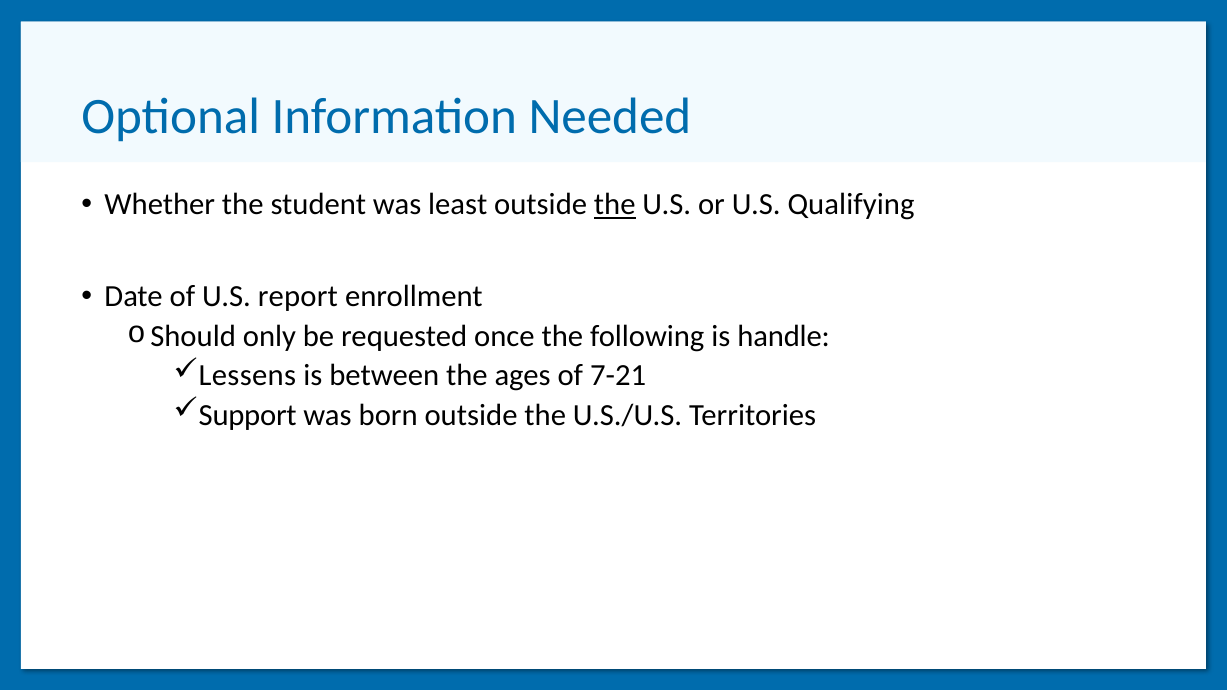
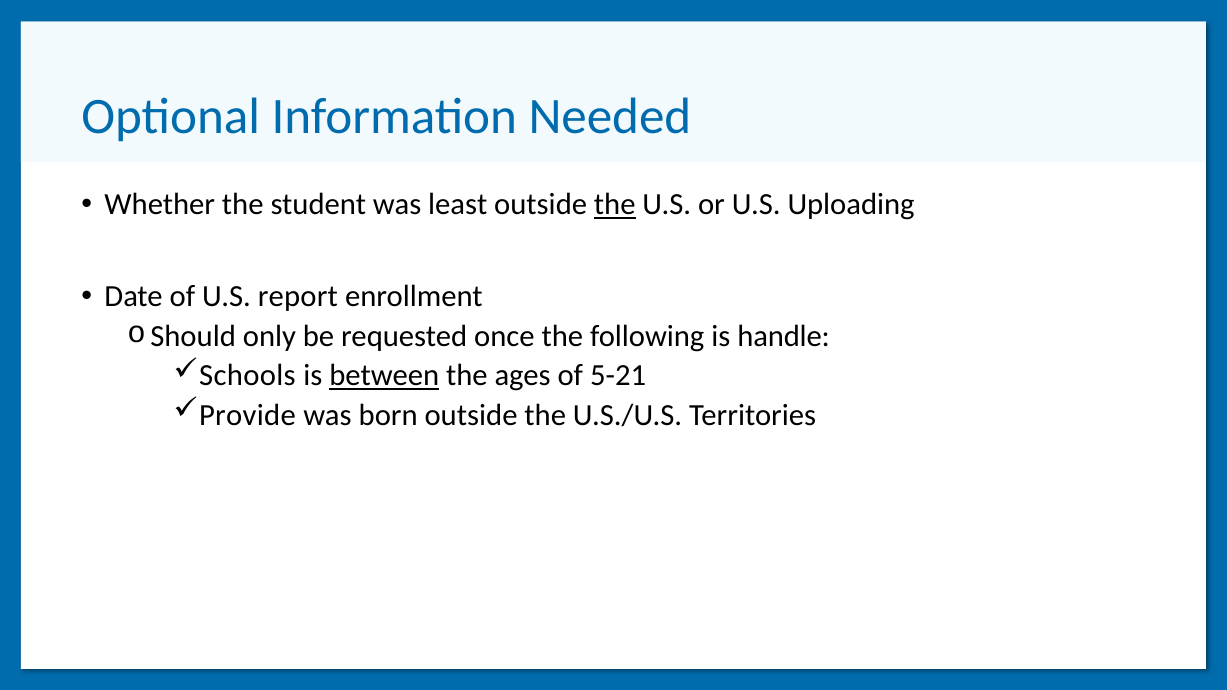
Qualifying: Qualifying -> Uploading (851, 205)
Lessens: Lessens -> Schools (247, 376)
between underline: none -> present (384, 376)
7-21: 7-21 -> 5-21 (618, 376)
Support: Support -> Provide (247, 415)
